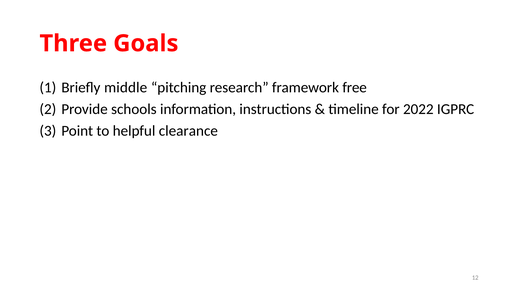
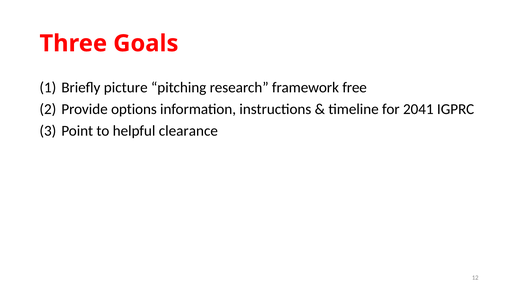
middle: middle -> picture (126, 88)
schools: schools -> options (134, 109)
2022: 2022 -> 2041 (418, 109)
